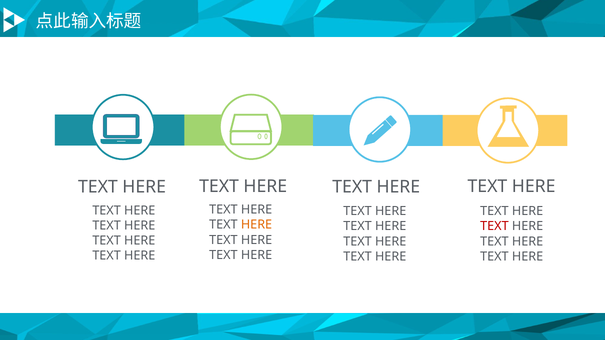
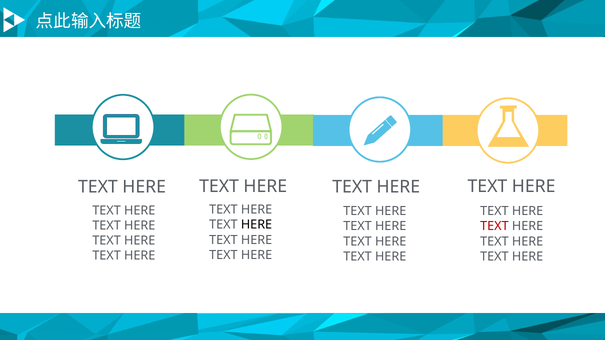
HERE colour: orange -> black (257, 225)
